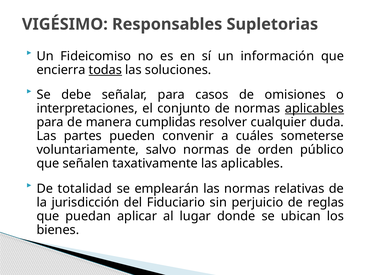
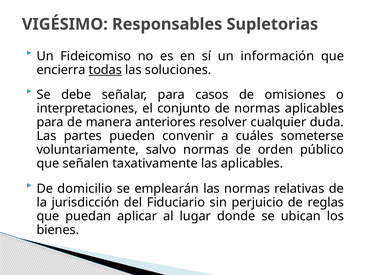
aplicables underline: present -> none (314, 108)
cumplidas: cumplidas -> anteriores (166, 122)
totalidad: totalidad -> domicilio (85, 188)
